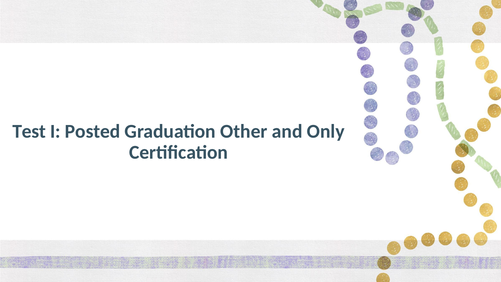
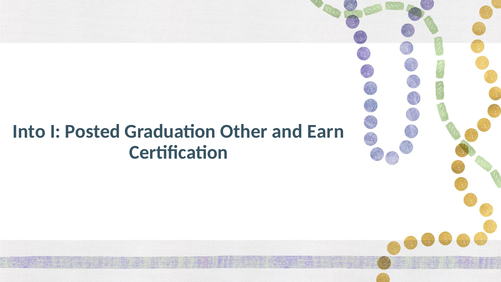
Test: Test -> Into (29, 131)
Only: Only -> Earn (326, 131)
